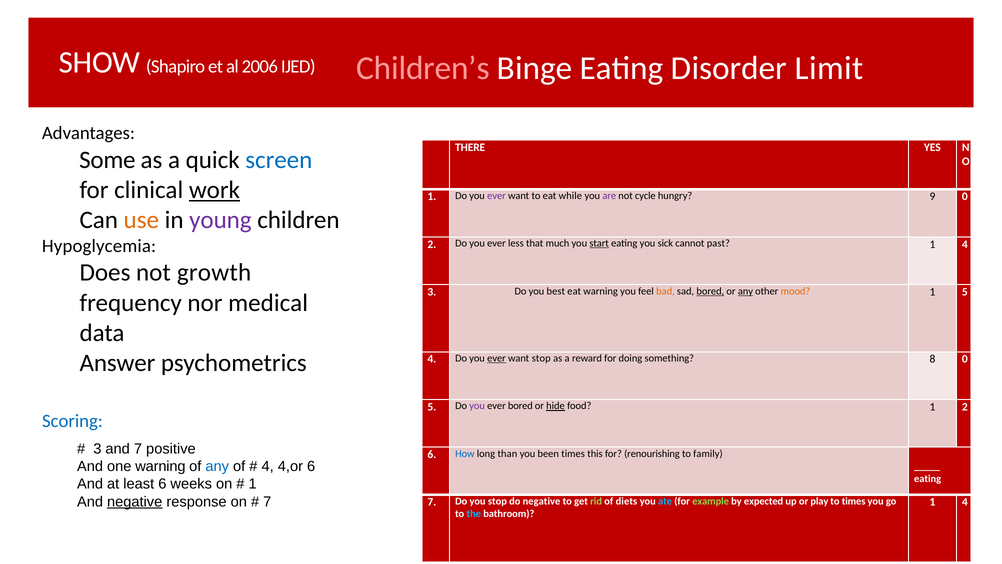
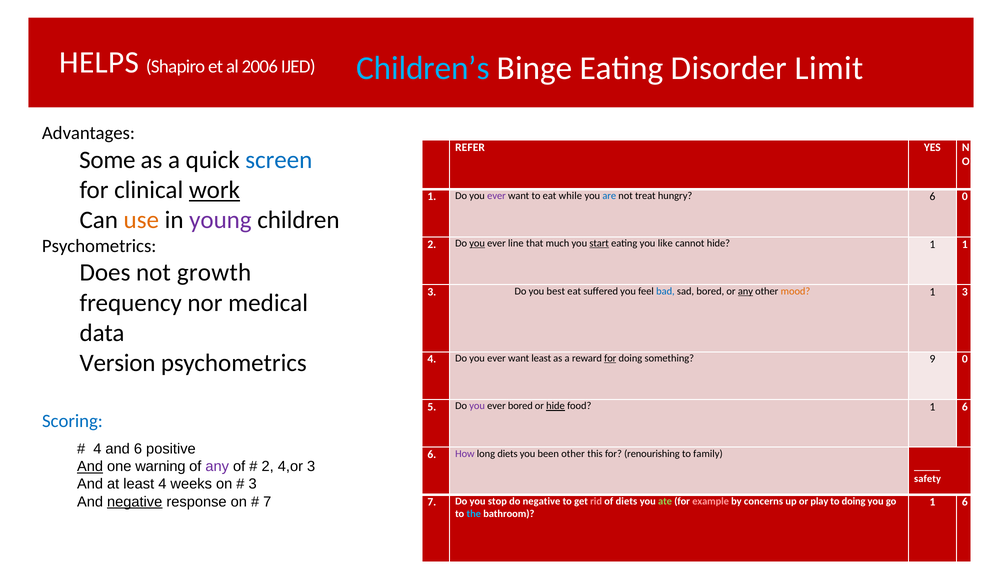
SHOW: SHOW -> HELPS (99, 62)
Children’s colour: pink -> light blue (423, 68)
THERE: THERE -> REFER (470, 147)
are colour: purple -> blue (609, 196)
cycle: cycle -> treat (645, 196)
hungry 9: 9 -> 6 (932, 196)
Hypoglycemia: Hypoglycemia -> Psychometrics (99, 246)
you underline: none -> present (477, 243)
less: less -> line (516, 243)
sick: sick -> like (665, 243)
cannot past: past -> hide (718, 243)
4: 4 -> 1 (965, 244)
eat warning: warning -> suffered (601, 291)
bad colour: orange -> blue (665, 291)
bored underline: present -> none (710, 291)
5: 5 -> 3 (965, 292)
Answer: Answer -> Version (118, 363)
ever underline: present -> none (497, 358)
want stop: stop -> least (541, 358)
for underline: none -> present (610, 358)
8: 8 -> 9 (932, 359)
food 1 2: 2 -> 6 (965, 406)
3: 3 -> 4 (97, 449)
and 7: 7 -> 6 (138, 449)
How colour: blue -> purple (465, 453)
long than: than -> diets (507, 453)
been times: times -> other (573, 453)
And underline: none -> present (90, 466)
any colour: blue -> purple (217, 466)
4: 4 -> 2 (268, 466)
4,or 6: 6 -> 3 (311, 466)
eating: eating -> safety (928, 479)
least 6: 6 -> 4 (162, 484)
1: 1 -> 3 (253, 484)
rid colour: light green -> pink (596, 501)
ate colour: light blue -> light green (665, 501)
example colour: light green -> pink (711, 501)
expected: expected -> concerns (764, 501)
to times: times -> doing (854, 501)
4: 4 -> 6 (965, 502)
